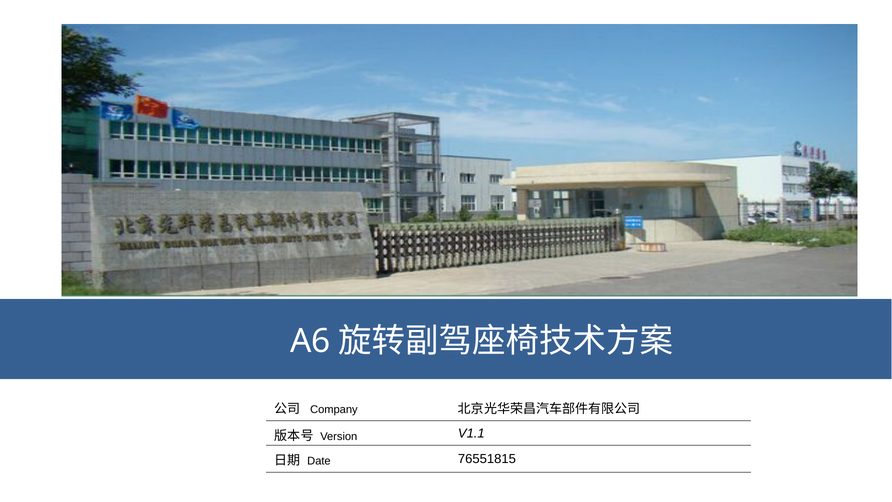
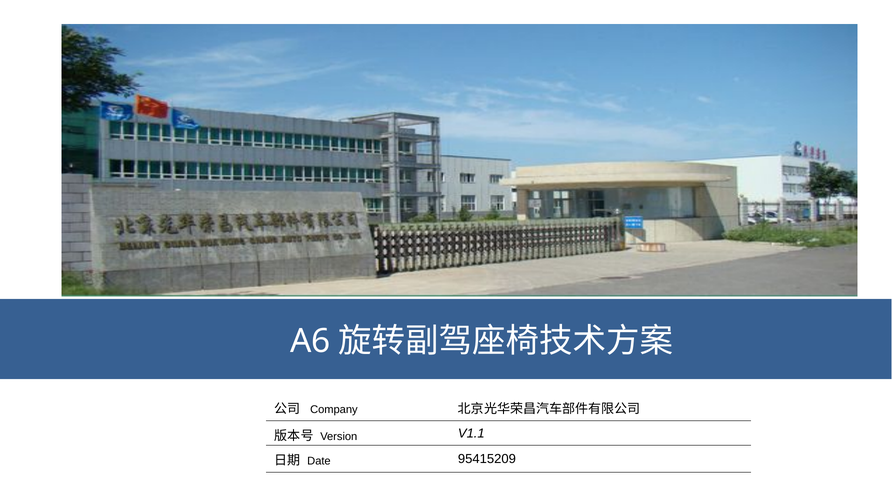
76551815: 76551815 -> 95415209 (487, 459)
